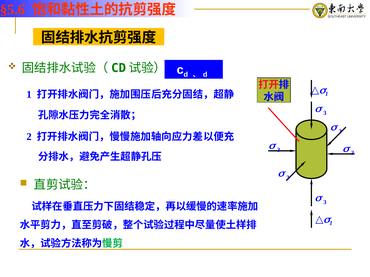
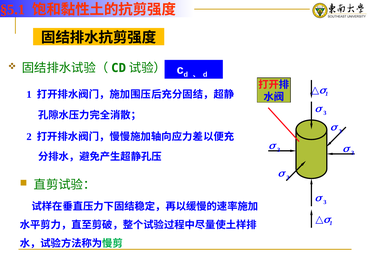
§5.6: §5.6 -> §5.1 (13, 10)
